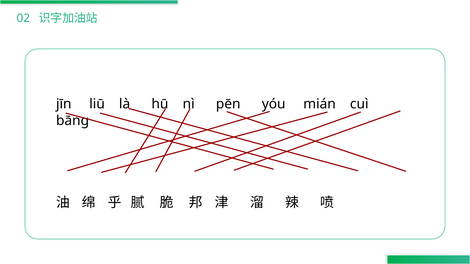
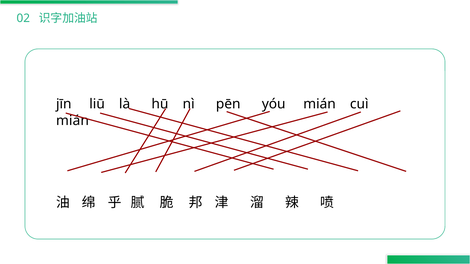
bāng: bāng -> mián (72, 121)
